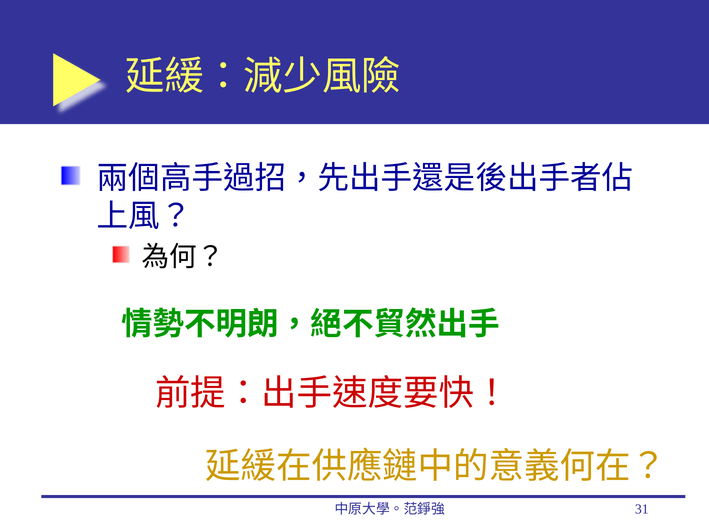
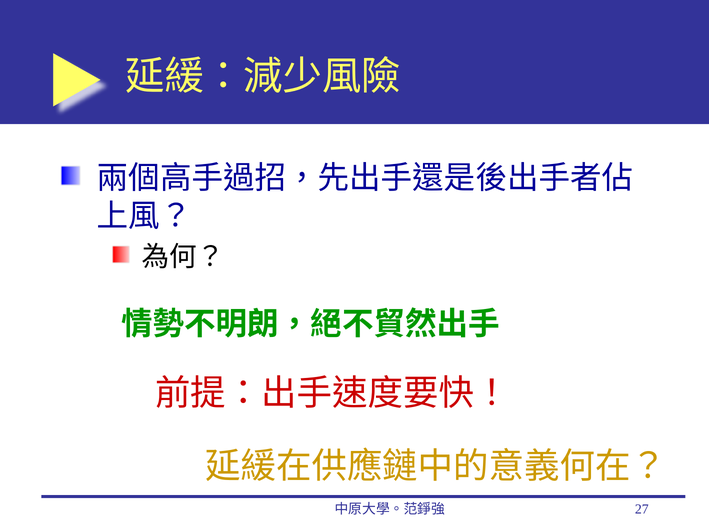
31: 31 -> 27 (642, 509)
